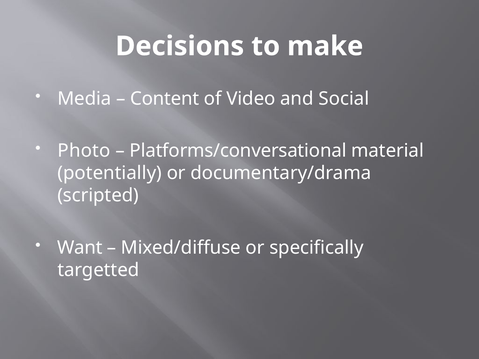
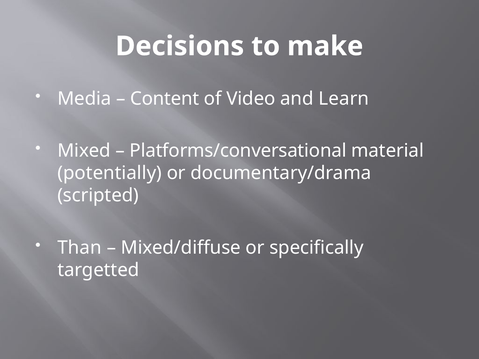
Social: Social -> Learn (344, 99)
Photo: Photo -> Mixed (84, 151)
Want: Want -> Than (80, 248)
